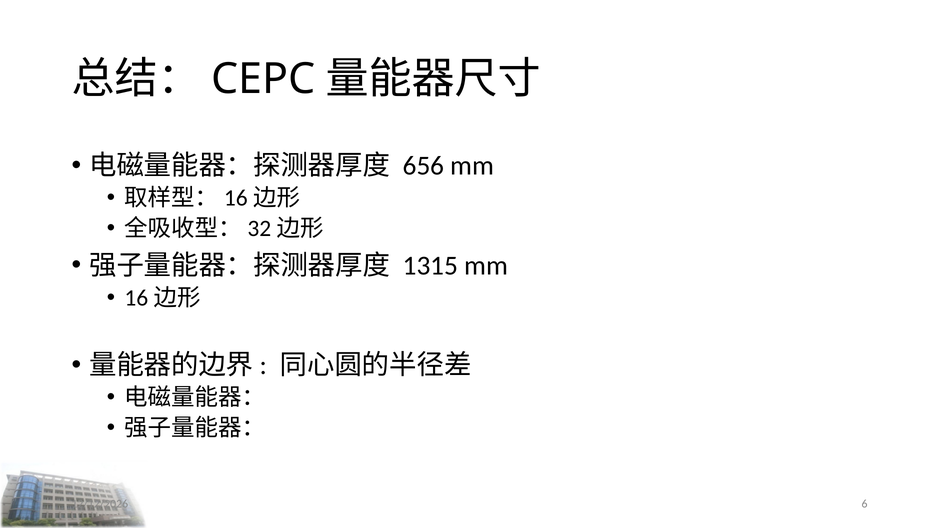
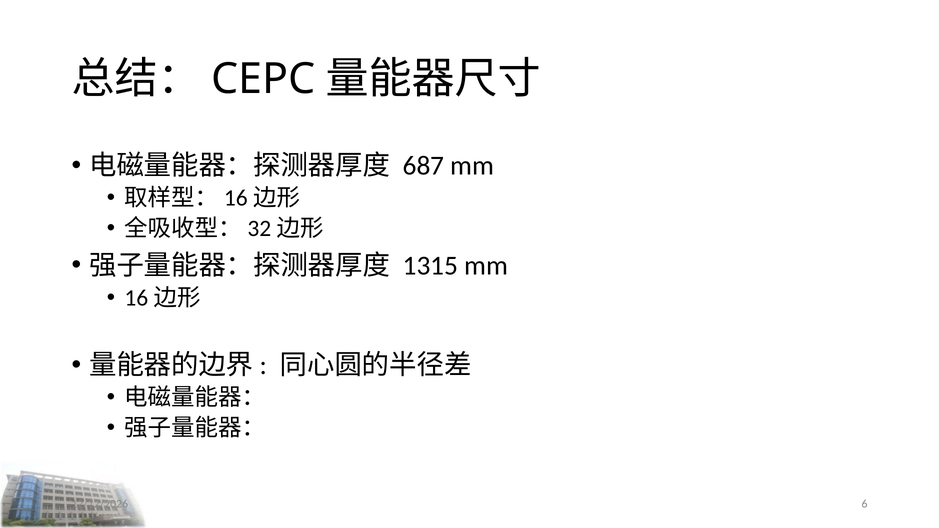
656: 656 -> 687 (423, 166)
